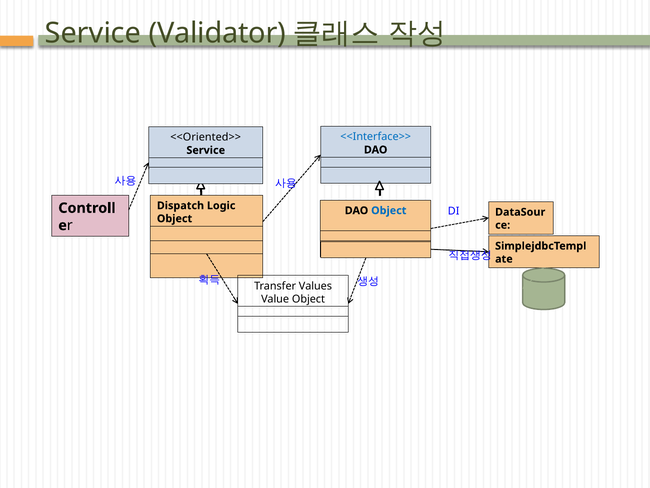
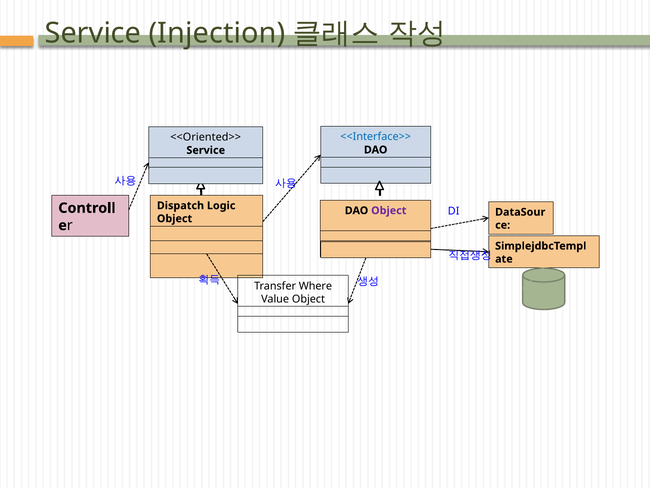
Validator: Validator -> Injection (217, 33)
Object colour: blue -> purple (389, 210)
Values: Values -> Where (315, 286)
